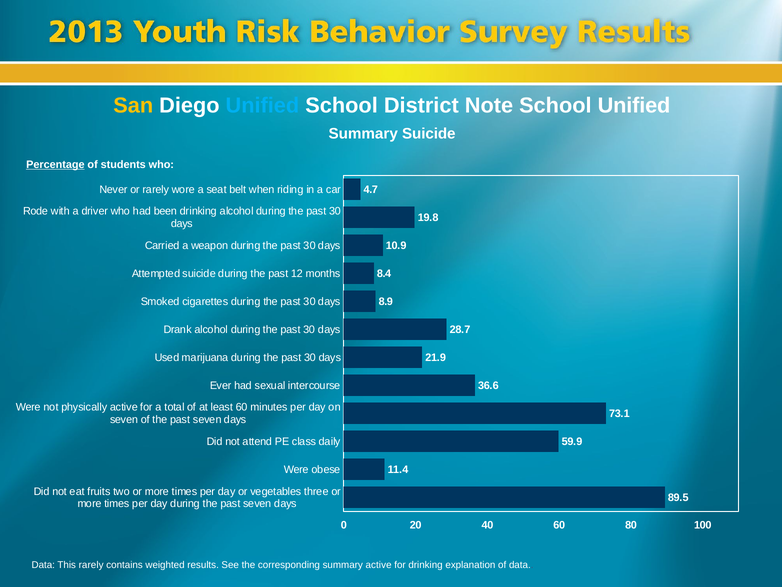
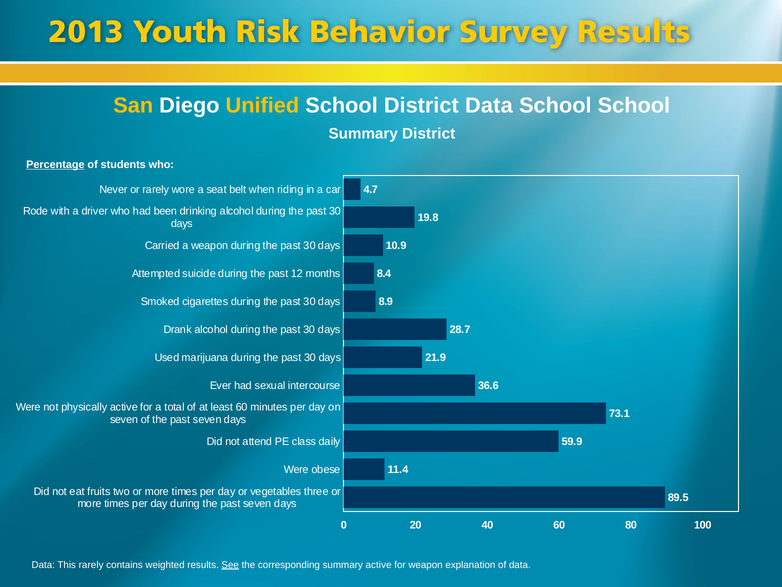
Unified colour: light blue -> yellow (262, 105)
District Note: Note -> Data (489, 105)
School Unified: Unified -> School (634, 105)
Summary Suicide: Suicide -> District (429, 134)
See underline: none -> present (230, 564)
for drinking: drinking -> weapon (426, 564)
